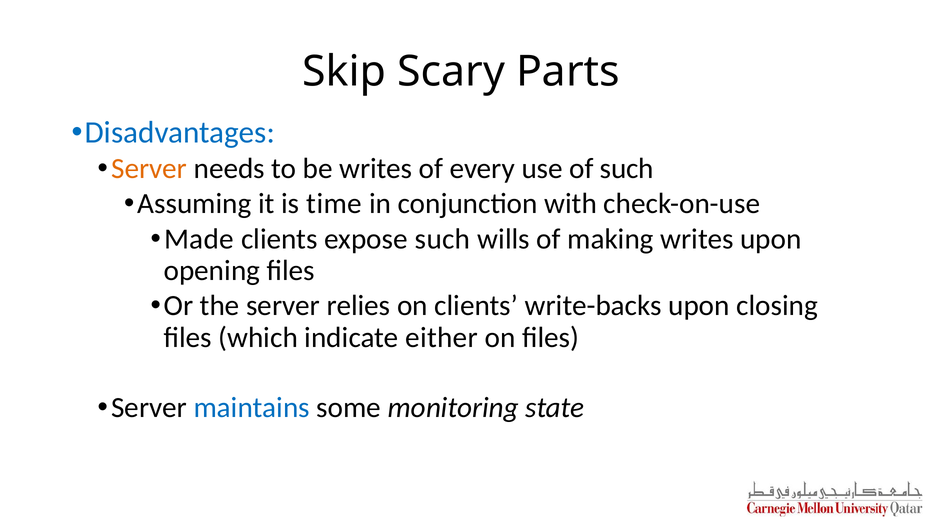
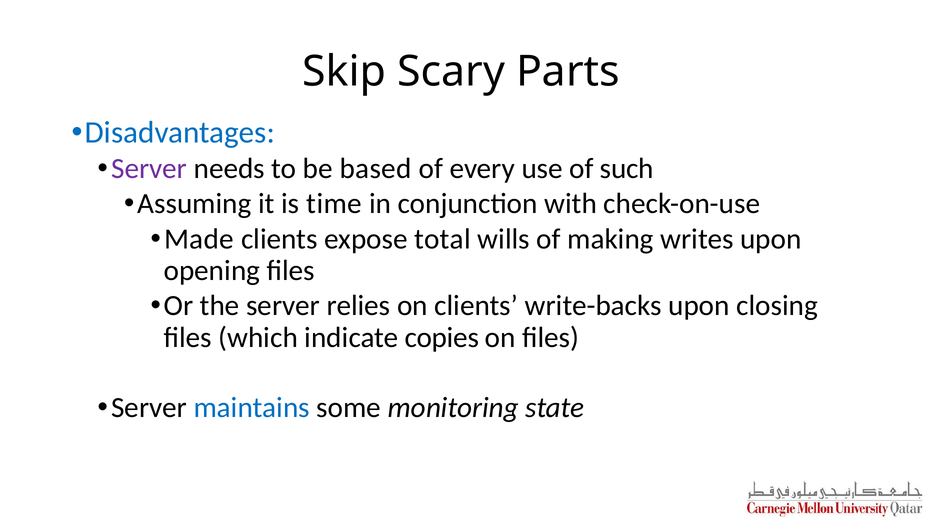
Server colour: orange -> purple (149, 169)
be writes: writes -> based (376, 169)
expose such: such -> total (443, 239)
either: either -> copies (442, 338)
